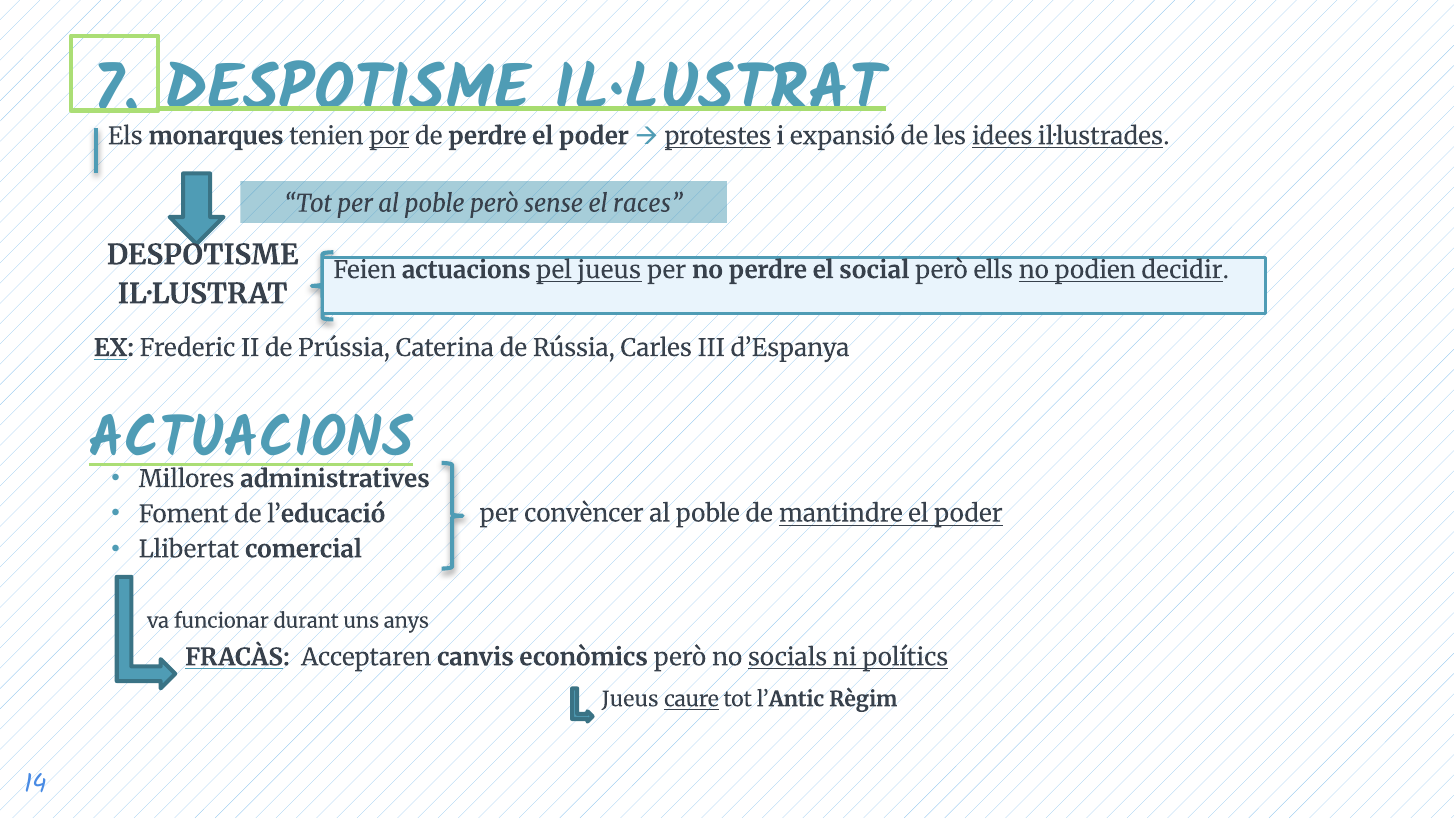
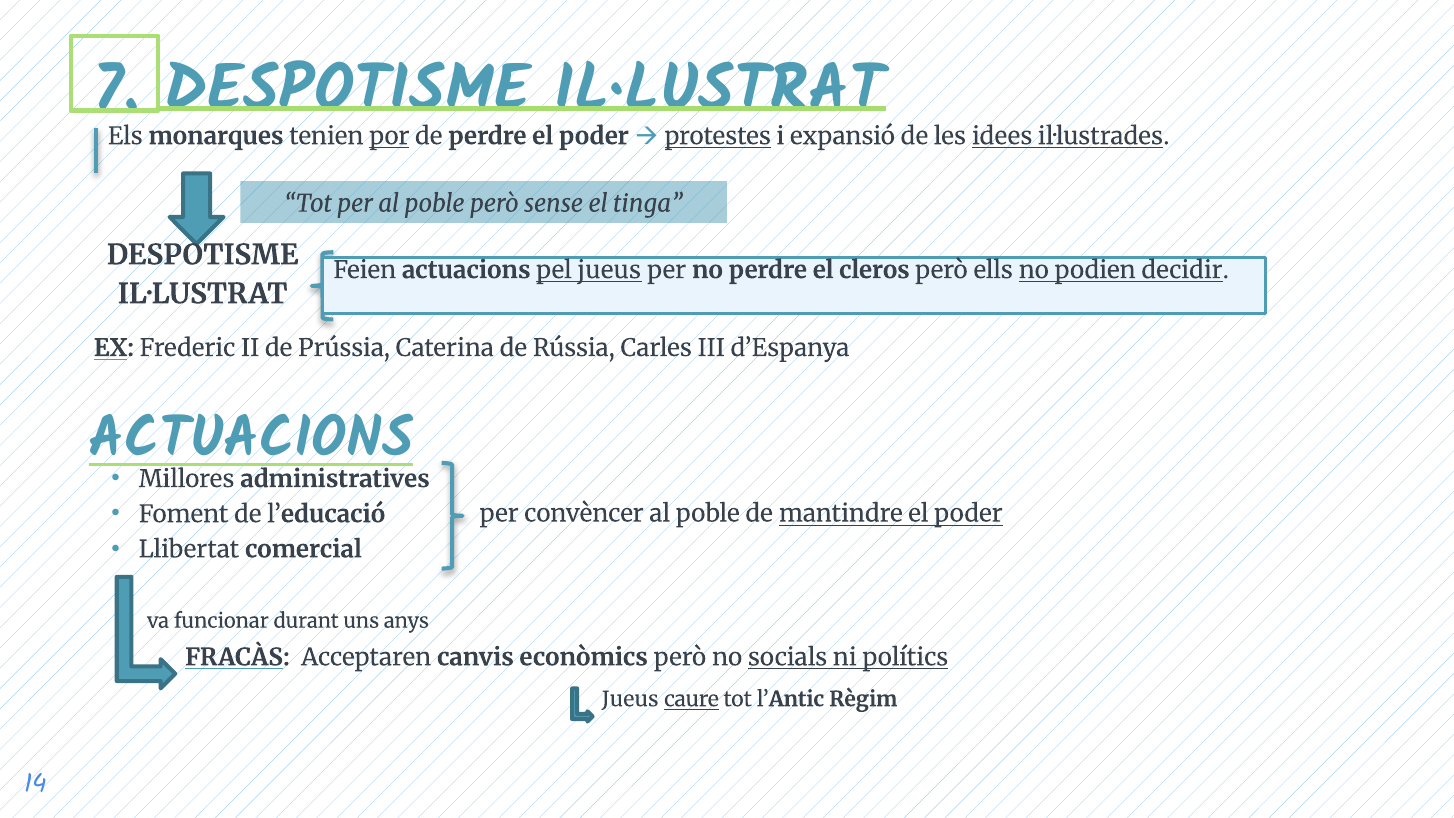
races: races -> tinga (648, 204)
social: social -> cleros (874, 270)
